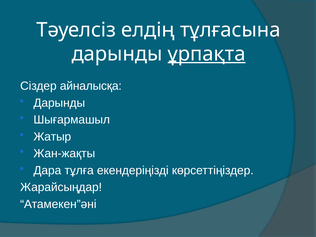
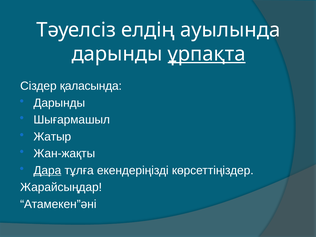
тұлғасына: тұлғасына -> ауылында (230, 30)
айналысқа: айналысқа -> қаласында (91, 86)
Дара underline: none -> present (47, 170)
